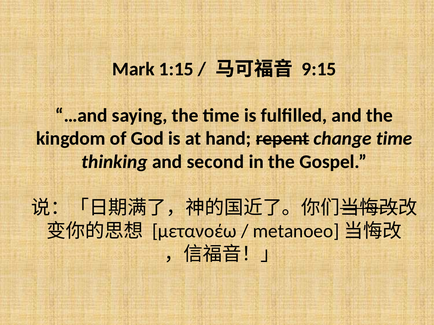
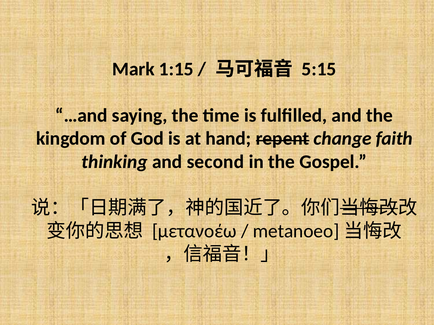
9:15: 9:15 -> 5:15 (319, 69)
change time: time -> faith (394, 139)
